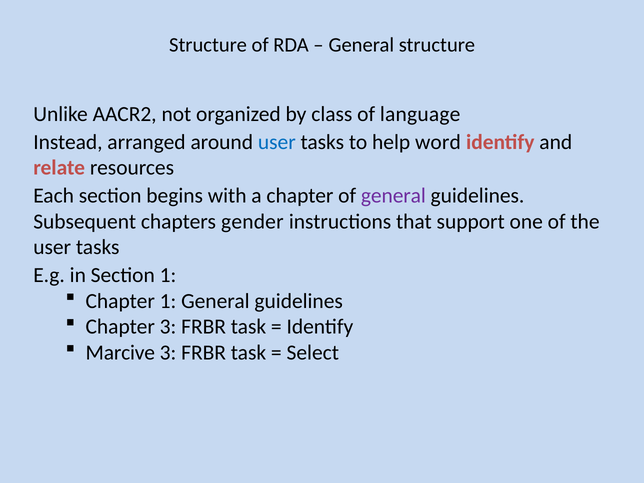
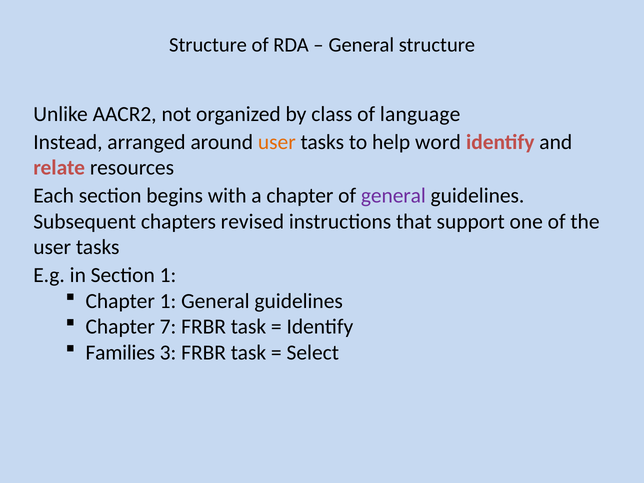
user colour: blue -> orange (277, 142)
gender: gender -> revised (252, 222)
Chapter 3: 3 -> 7 (168, 327)
Marcive: Marcive -> Families (120, 353)
